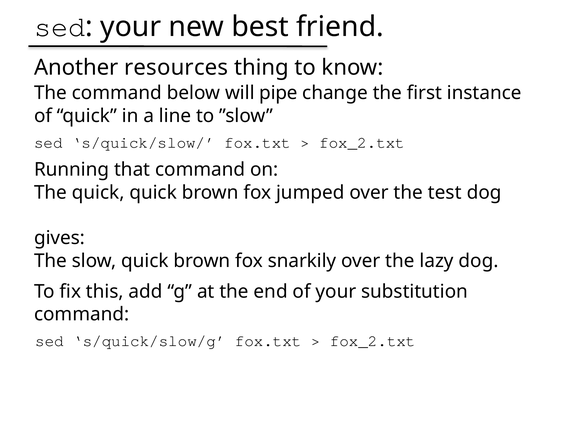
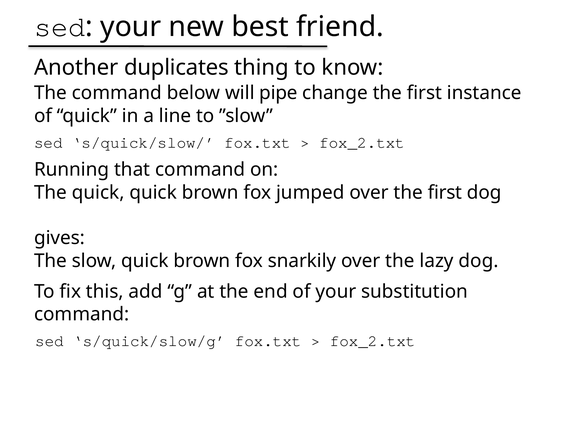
resources: resources -> duplicates (176, 67)
over the test: test -> first (445, 192)
